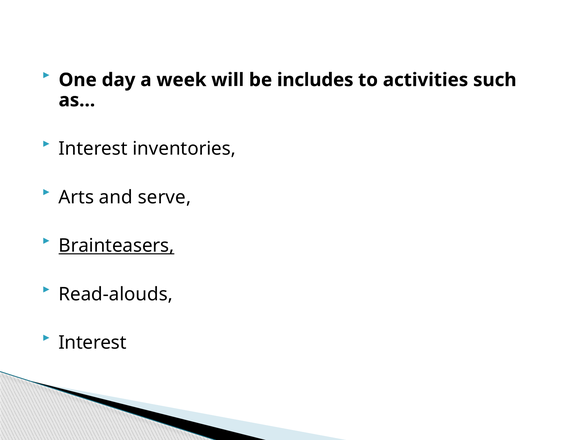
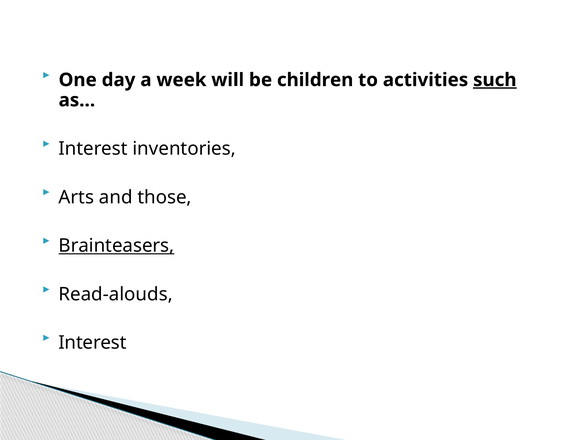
includes: includes -> children (315, 80)
such underline: none -> present (495, 80)
serve: serve -> those (165, 197)
